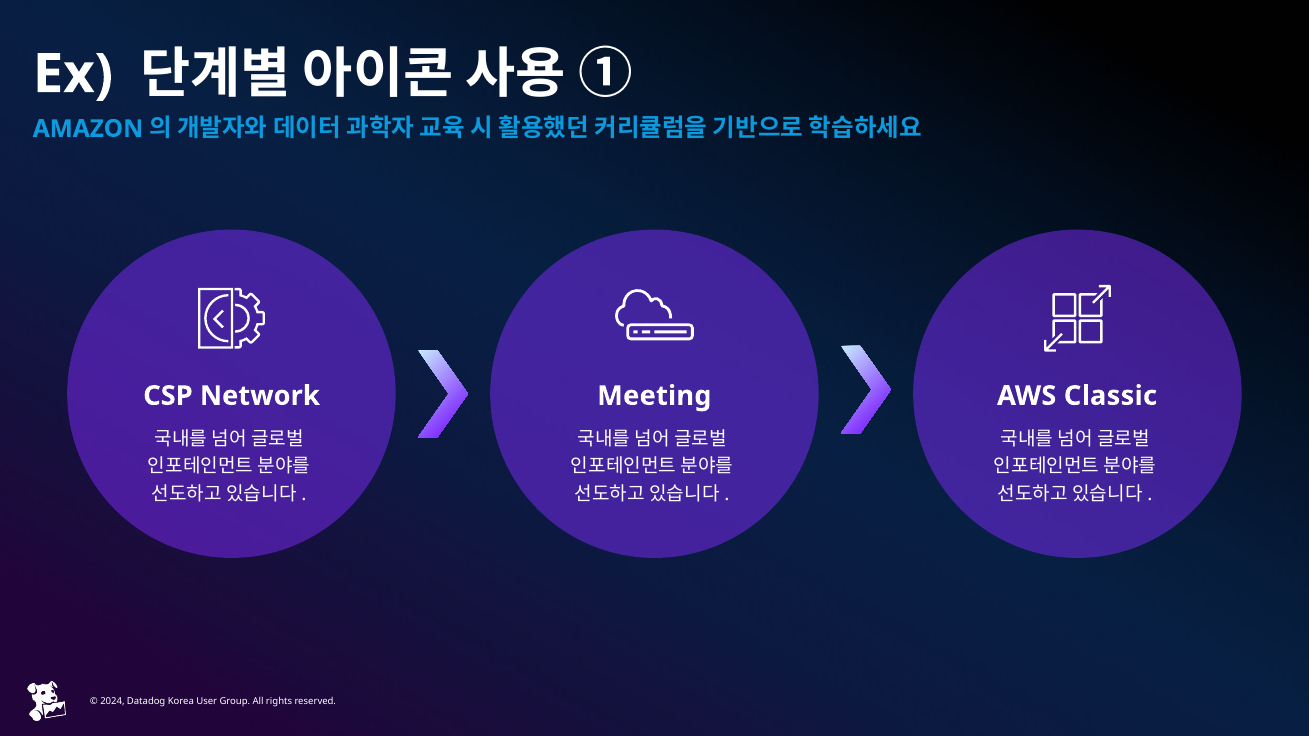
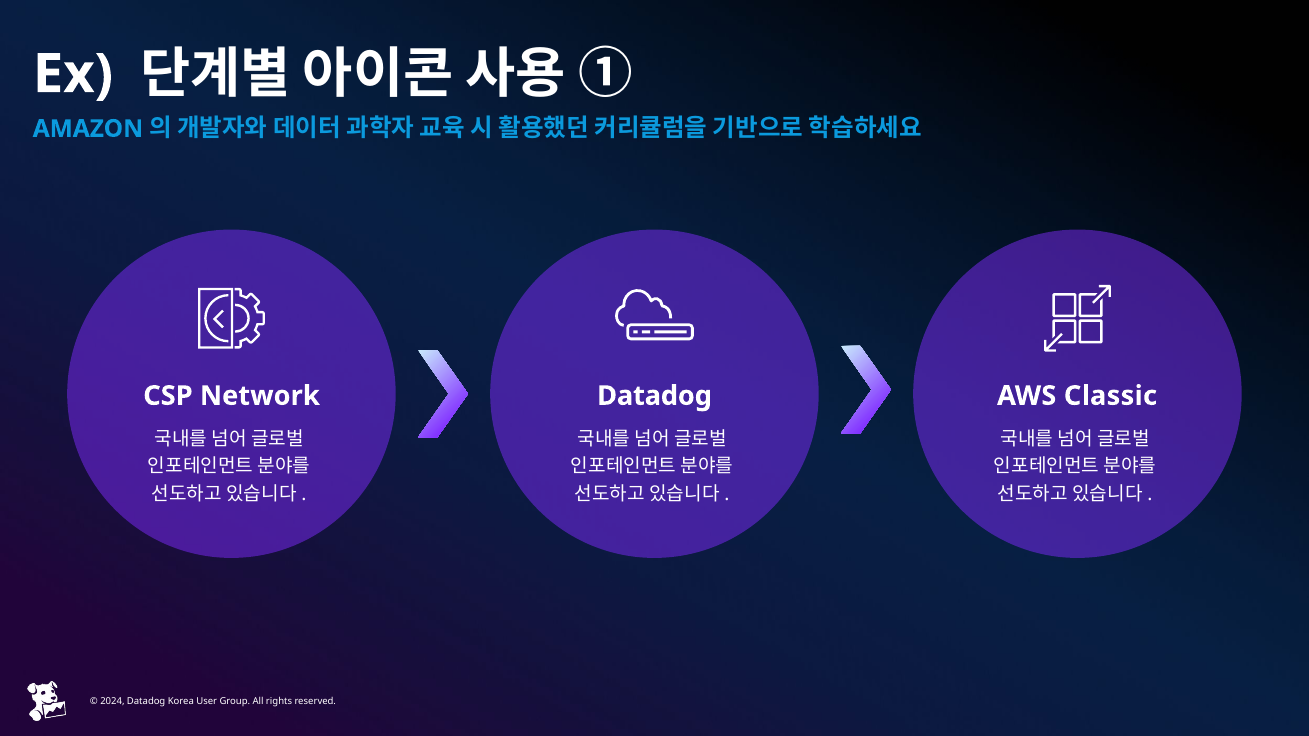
Meeting: Meeting -> Datadog (655, 396)
